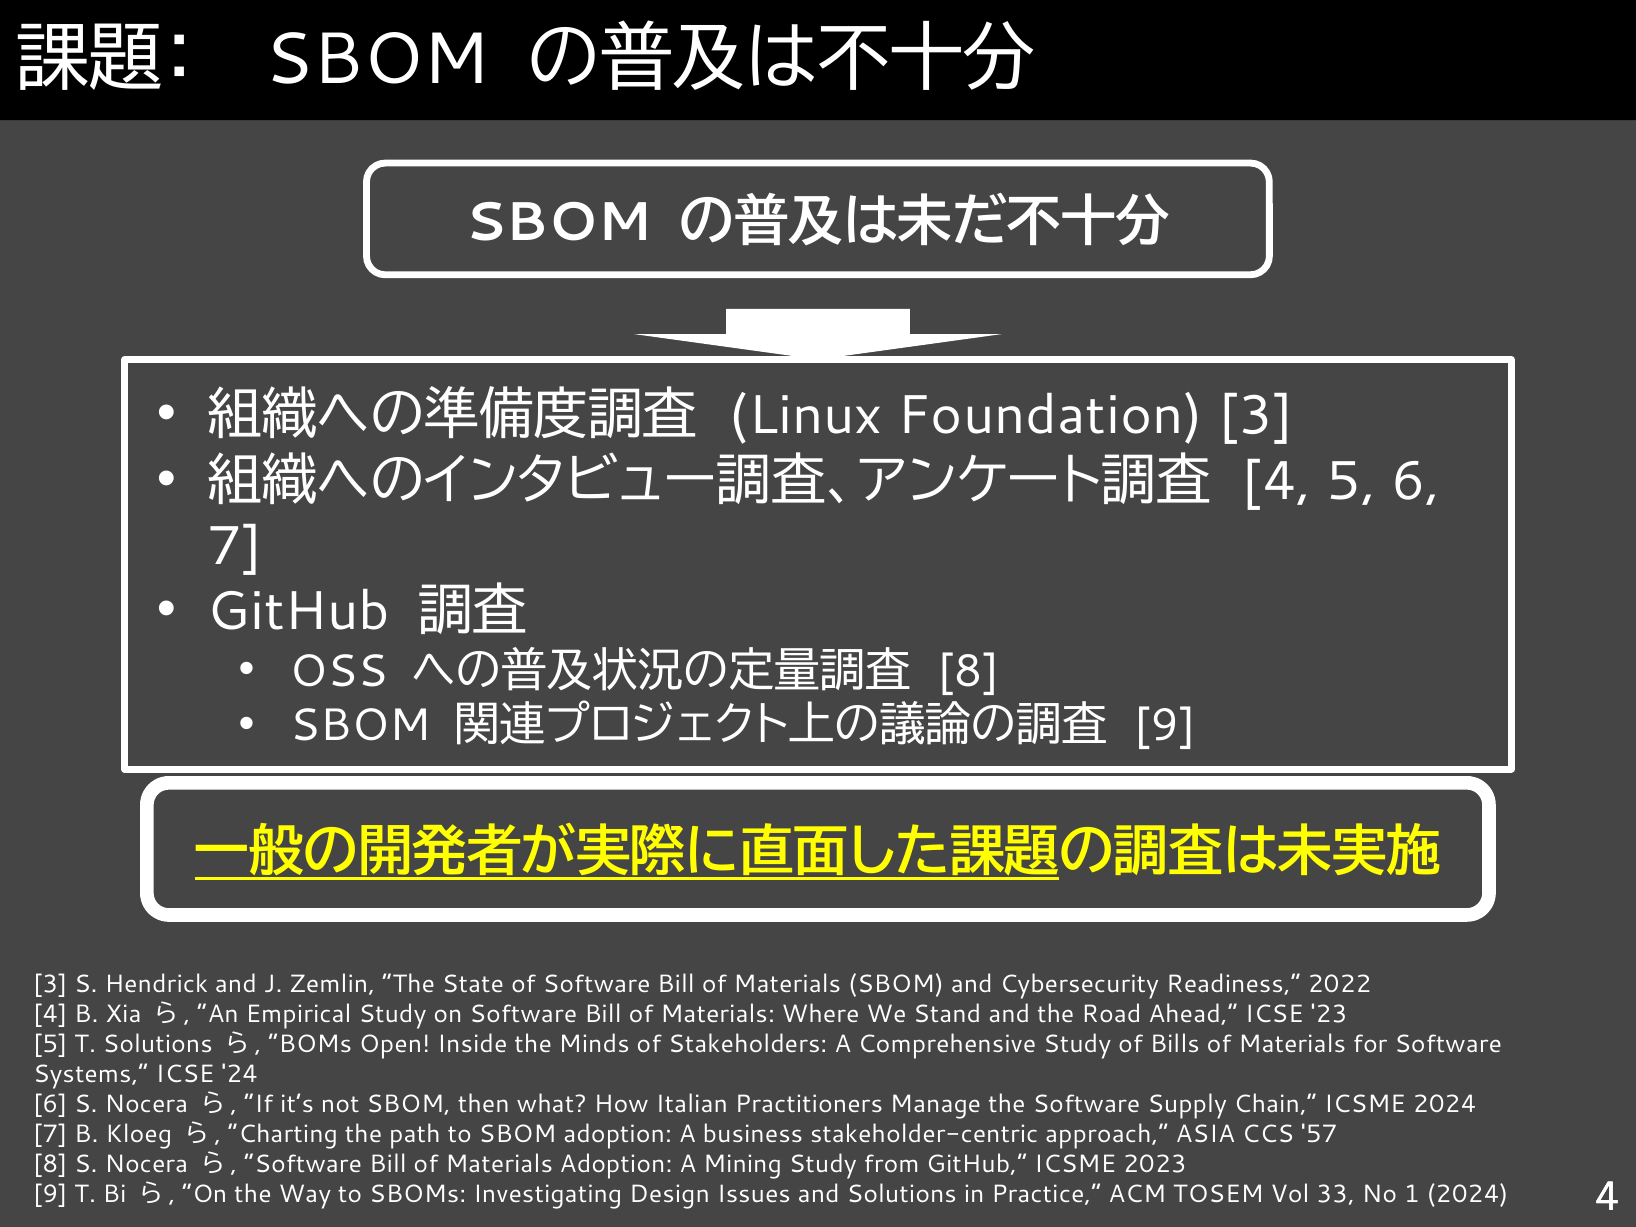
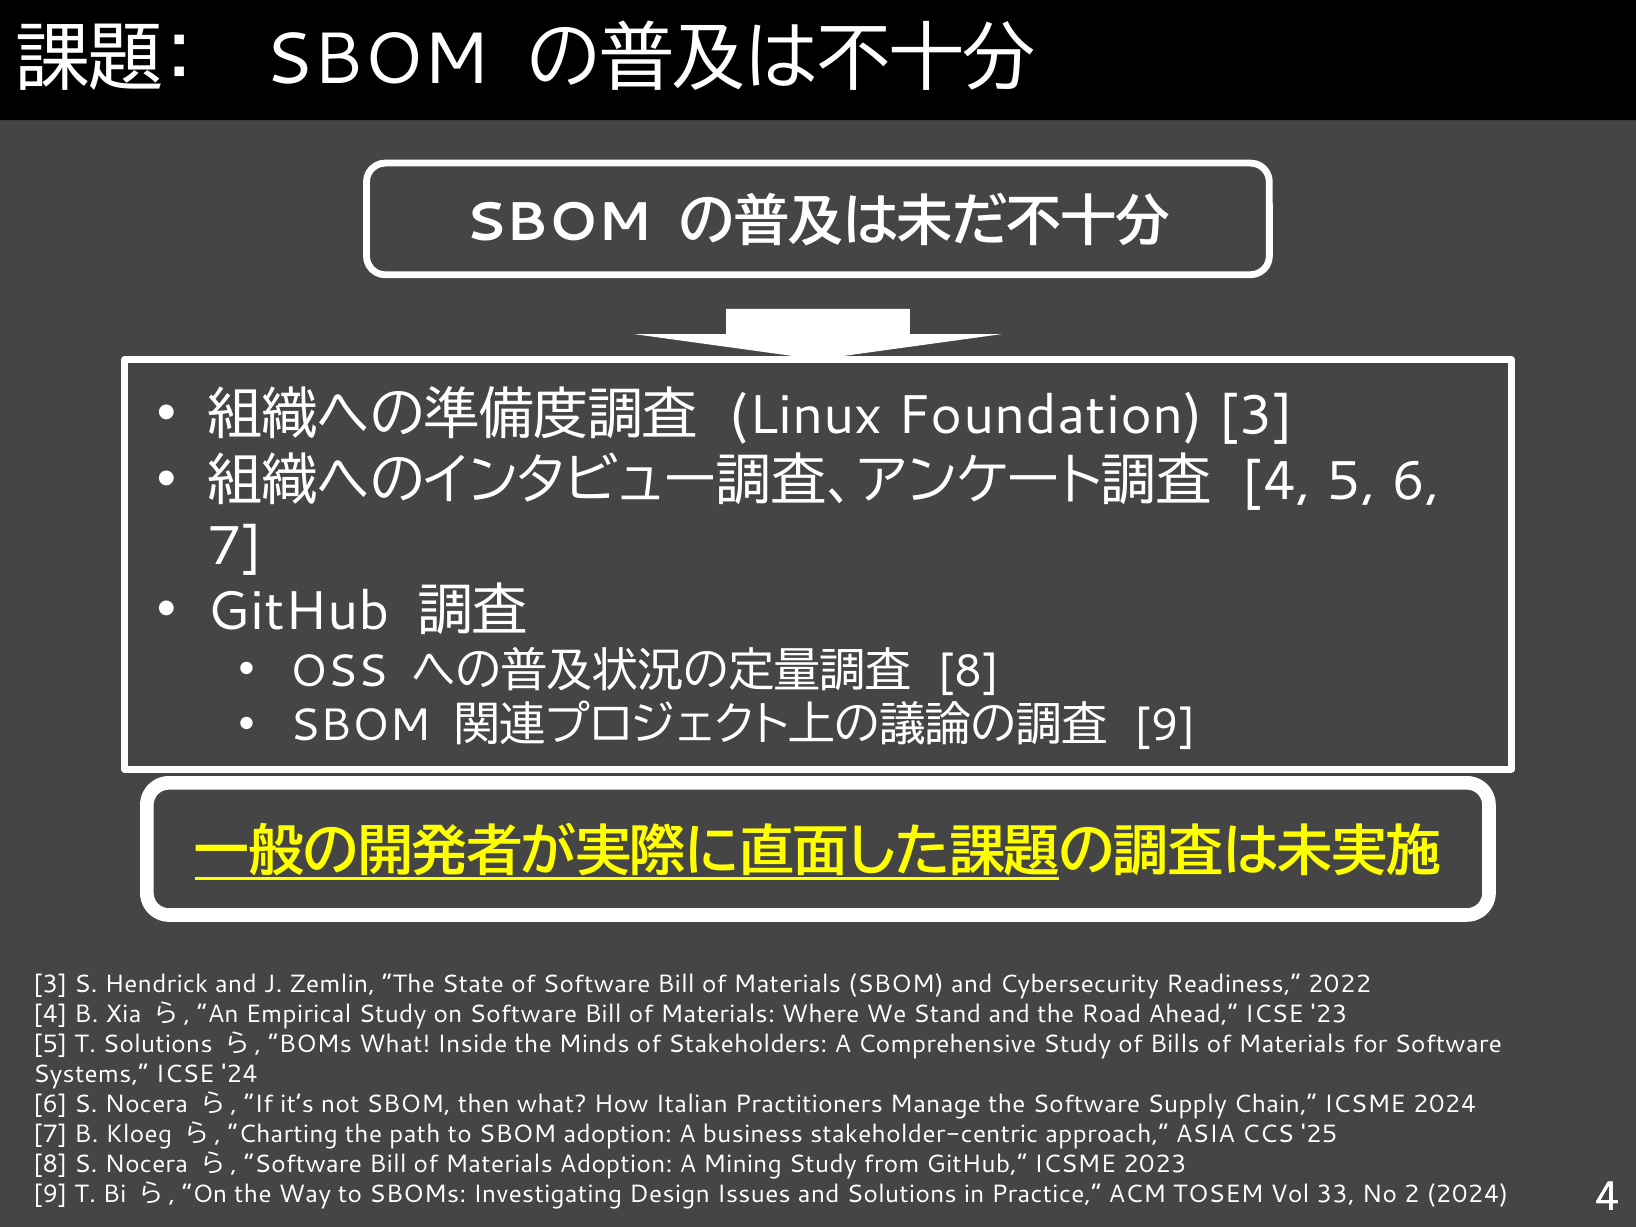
BOMs Open: Open -> What (395, 1045)
57: 57 -> 25 (1319, 1135)
1: 1 -> 2 (1412, 1195)
